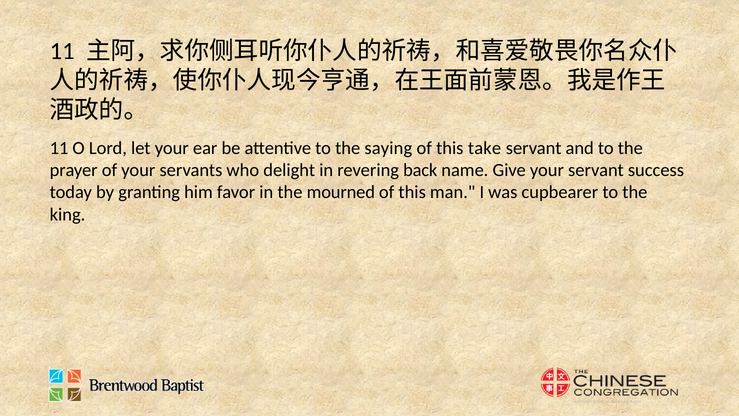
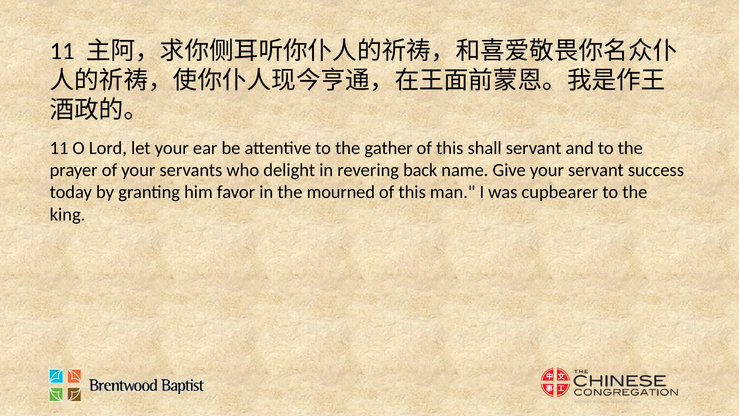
saying: saying -> gather (389, 148)
take: take -> shall (485, 148)
